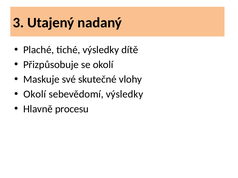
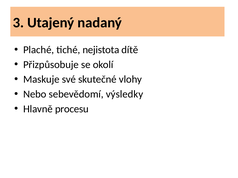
tiché výsledky: výsledky -> nejistota (101, 50)
Okolí: Okolí -> Nebo (35, 94)
